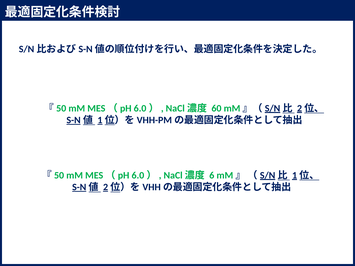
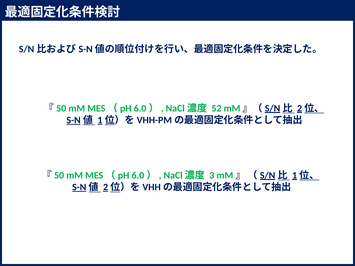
60: 60 -> 52 (216, 108)
6: 6 -> 3 (212, 175)
